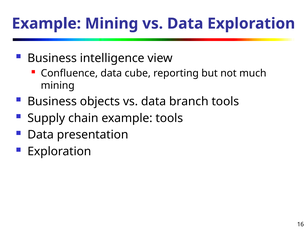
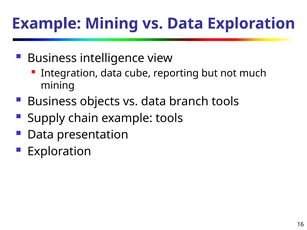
Confluence: Confluence -> Integration (69, 73)
